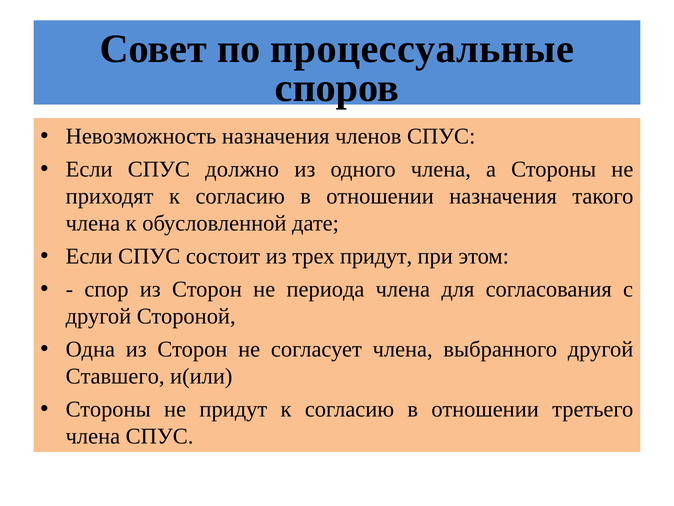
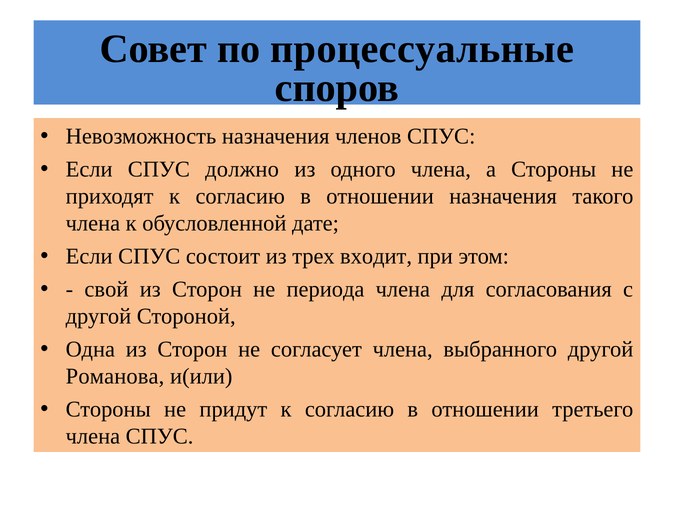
трех придут: придут -> входит (376, 256)
спор: спор -> свой (106, 289)
Ставшего: Ставшего -> Романова (115, 376)
